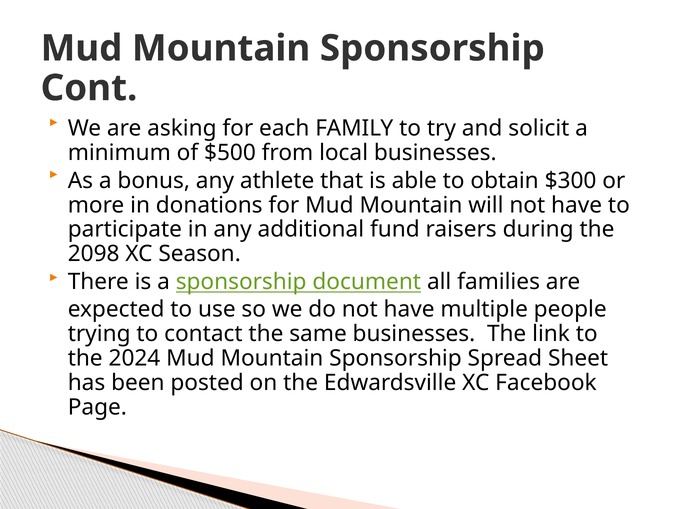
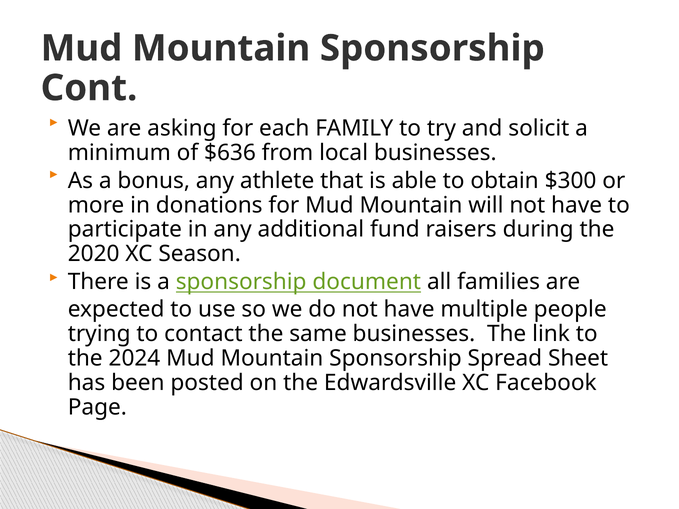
$500: $500 -> $636 (230, 153)
2098: 2098 -> 2020 (94, 254)
